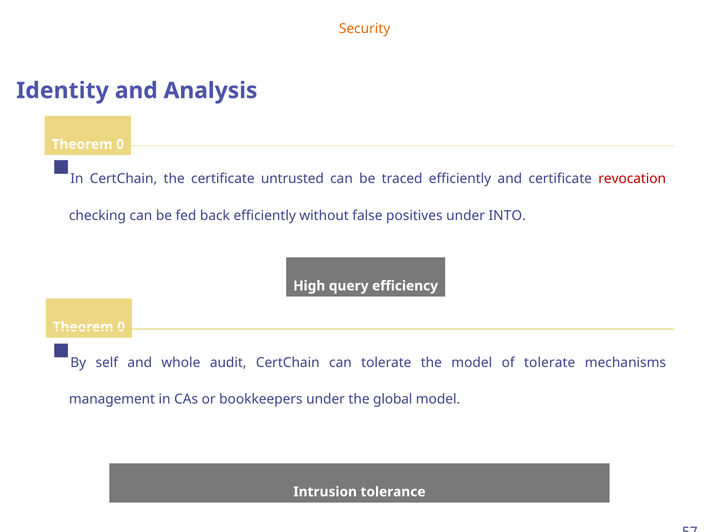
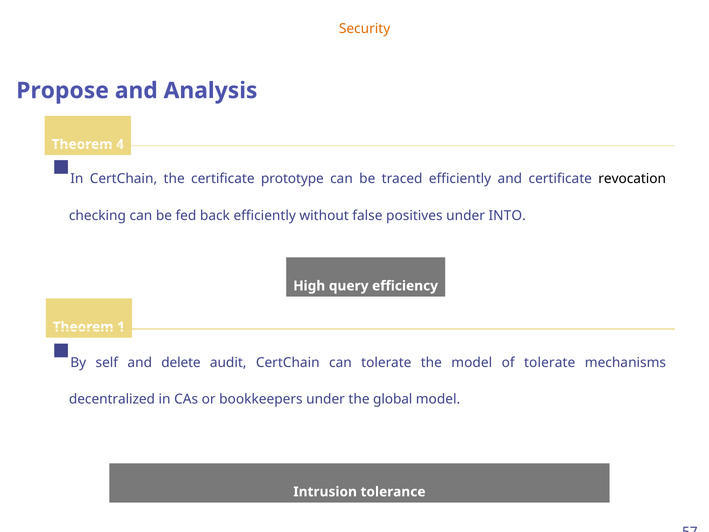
Identity: Identity -> Propose (63, 91)
0: 0 -> 4 (120, 144)
untrusted: untrusted -> prototype (292, 179)
revocation colour: red -> black (632, 179)
0: 0 -> 1 (121, 327)
whole: whole -> delete (181, 362)
management: management -> decentralized (112, 399)
